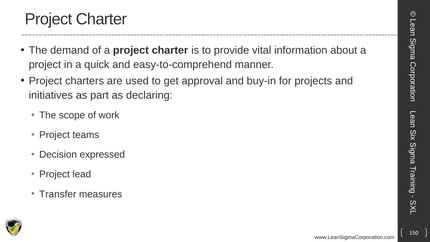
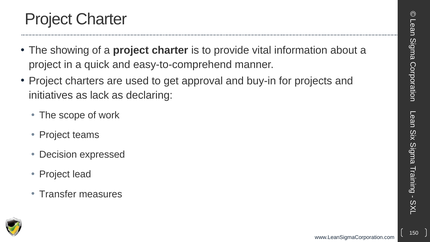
demand: demand -> showing (70, 50)
part: part -> lack (100, 95)
